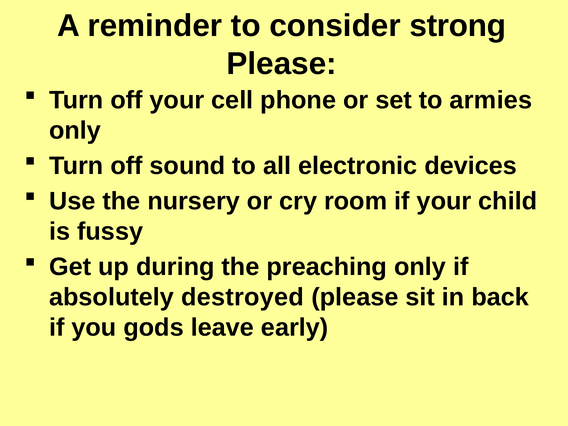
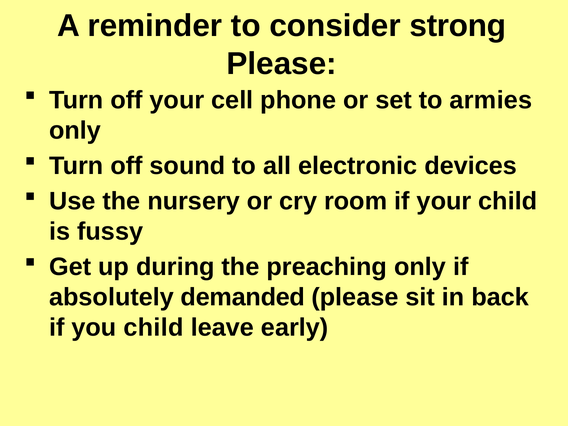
destroyed: destroyed -> demanded (243, 297)
you gods: gods -> child (153, 327)
